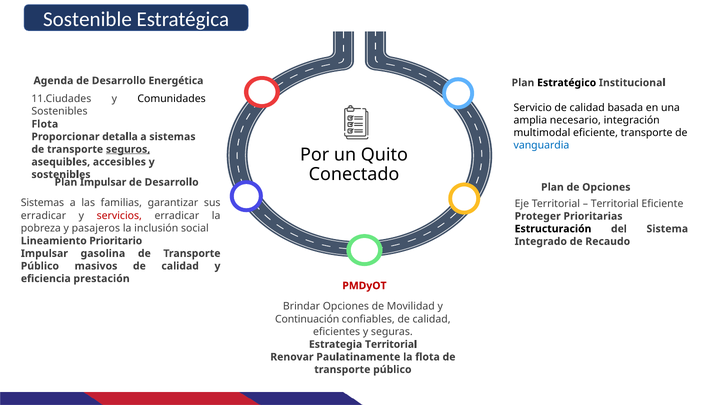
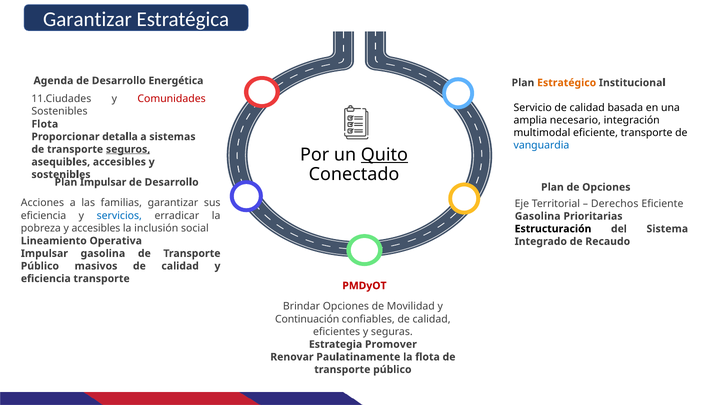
Sostenible: Sostenible -> Garantizar (87, 19)
Estratégico colour: black -> orange (567, 83)
Comunidades colour: black -> red (172, 99)
Quito underline: none -> present (384, 155)
Sistemas: Sistemas -> Acciones (42, 203)
Territorial: Territorial -> Derechos (615, 203)
erradicar: erradicar -> eficiencia (44, 215)
servicios colour: red -> blue (119, 215)
Proteger: Proteger -> Gasolina (538, 216)
y pasajeros: pasajeros -> accesibles (96, 228)
Prioritario: Prioritario -> Operativa (116, 240)
eficiencia prestación: prestación -> transporte (102, 278)
Estrategia Territorial: Territorial -> Promover (391, 344)
